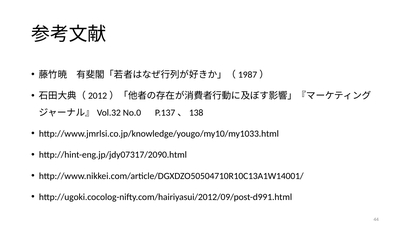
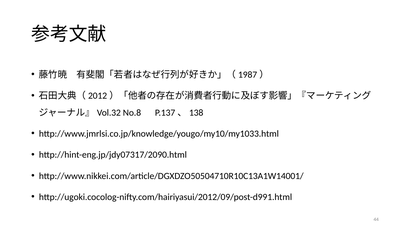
No.0: No.0 -> No.8 (132, 113)
